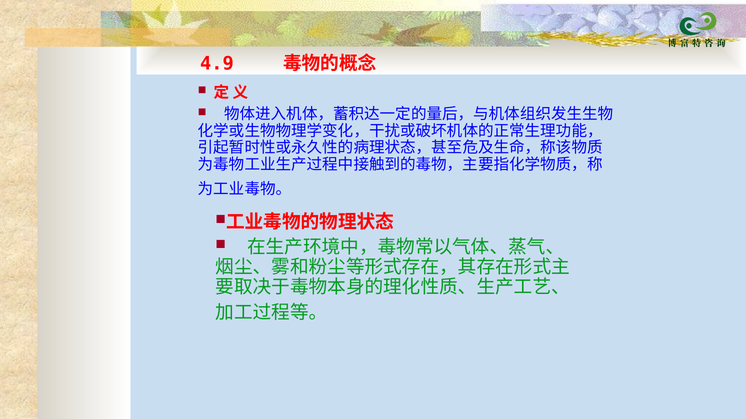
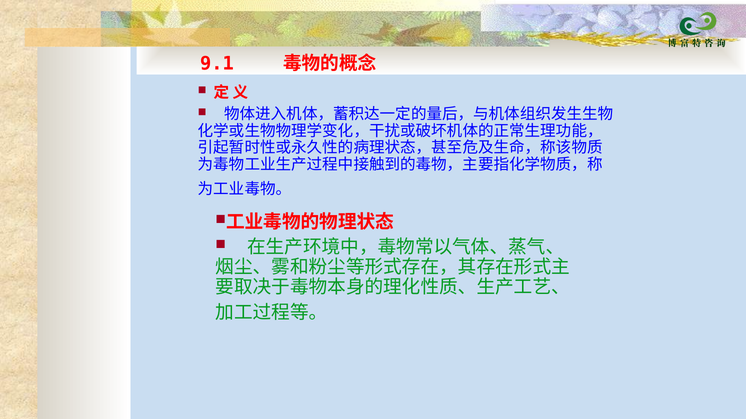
4.9: 4.9 -> 9.1 (217, 64)
